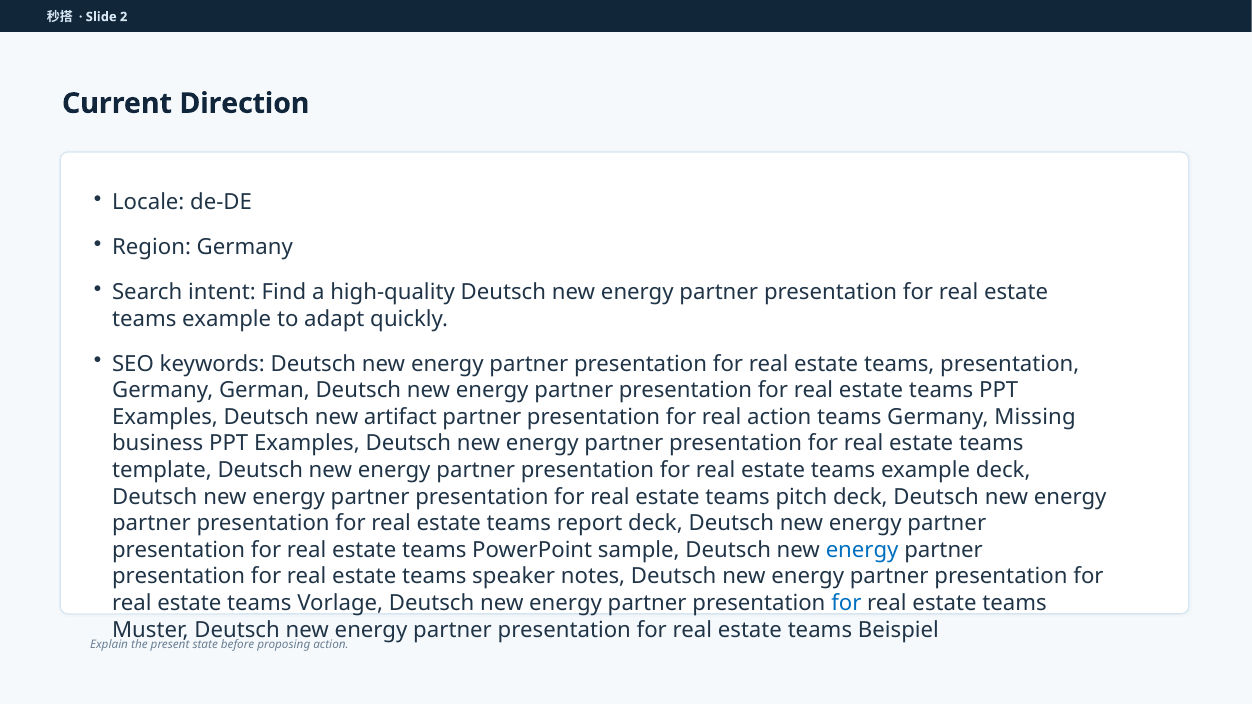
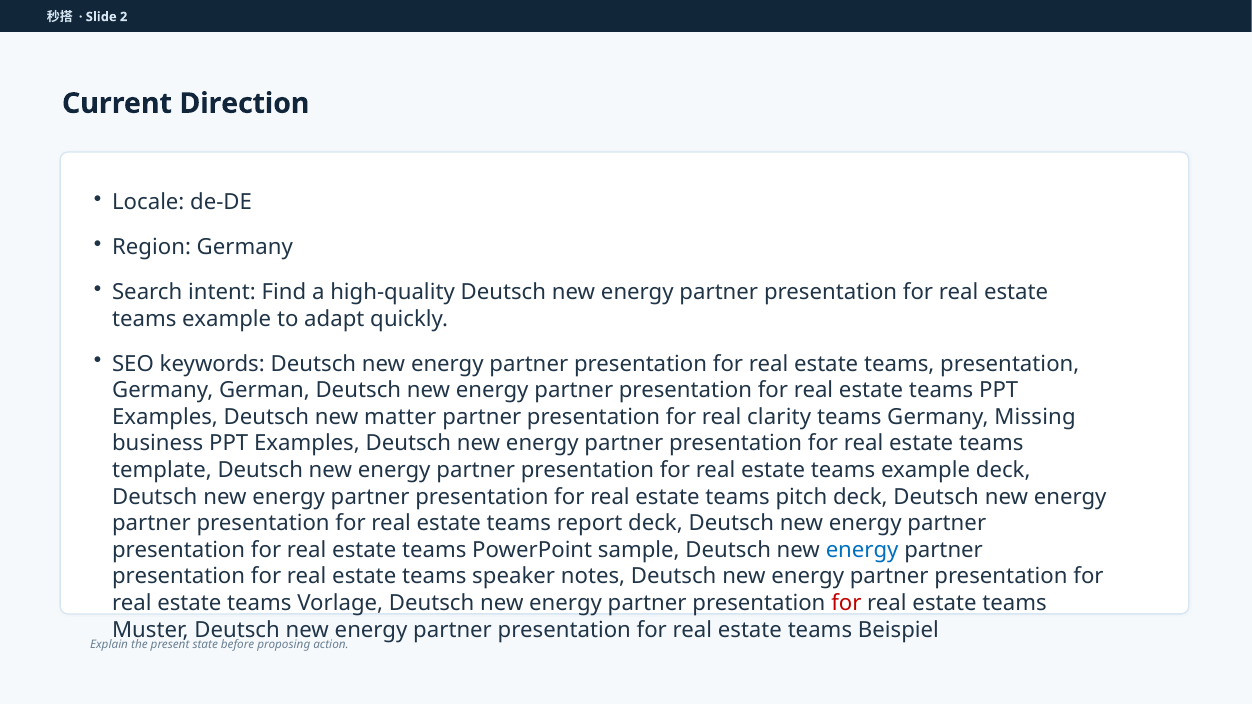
artifact: artifact -> matter (400, 417)
real action: action -> clarity (779, 417)
for colour: blue -> red (846, 603)
